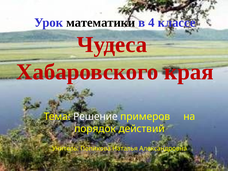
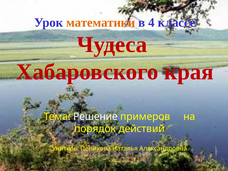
математики colour: black -> orange (101, 23)
